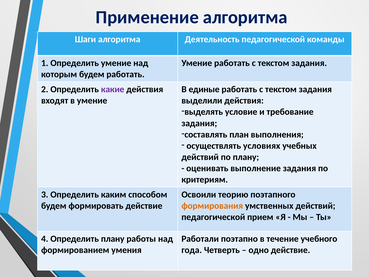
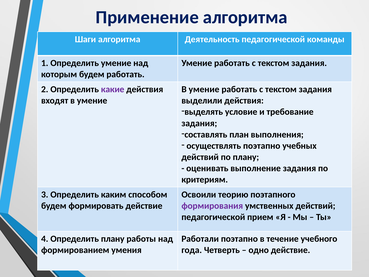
единые: единые -> умение (204, 89)
осуществлять условиях: условиях -> поэтапно (262, 146)
формирования colour: orange -> purple (212, 206)
